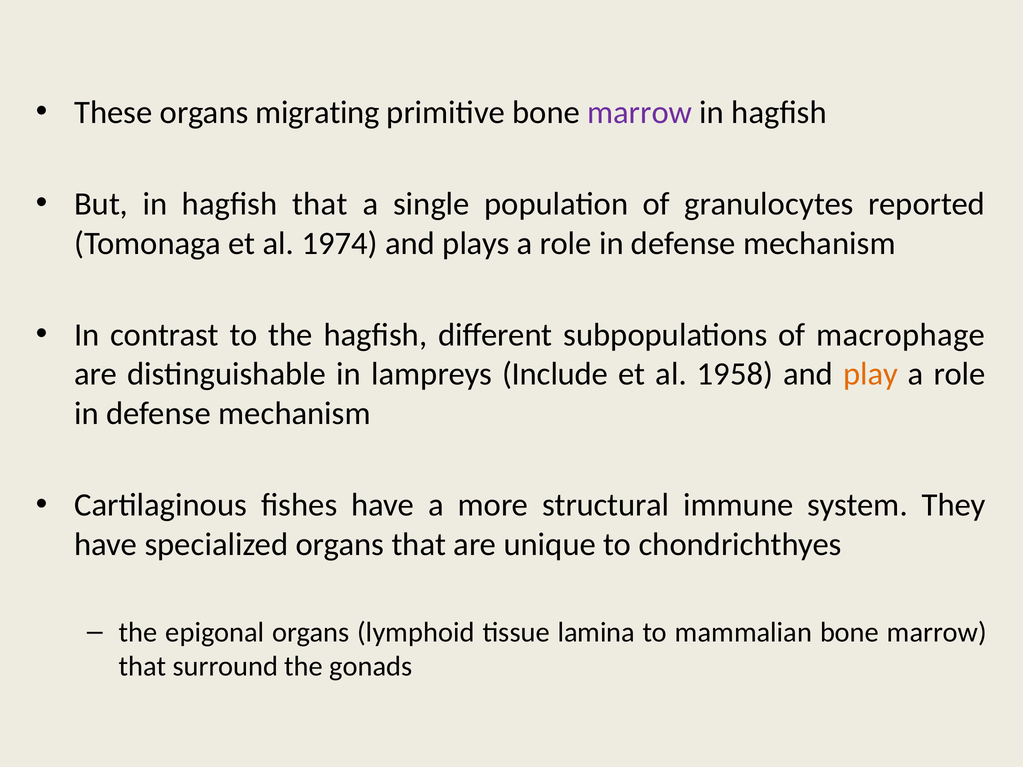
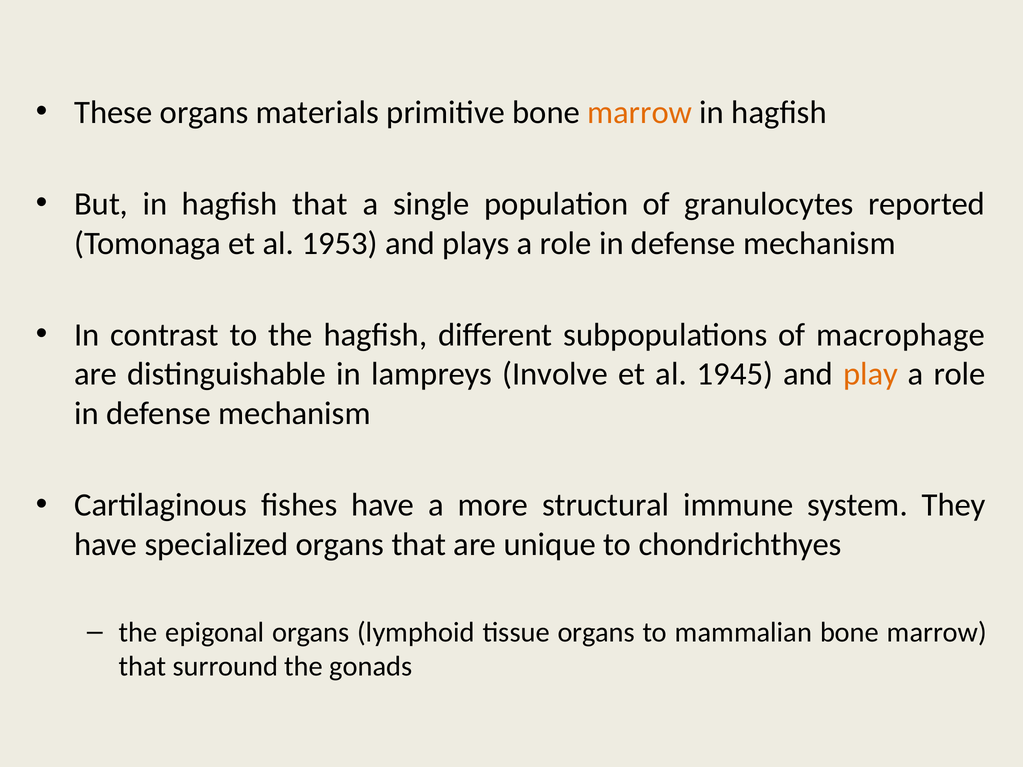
migrating: migrating -> materials (317, 112)
marrow colour: purple -> orange (640, 112)
1974: 1974 -> 1953 (340, 243)
Include: Include -> Involve (555, 374)
1958: 1958 -> 1945 (735, 374)
tissue lamina: lamina -> organs (596, 633)
